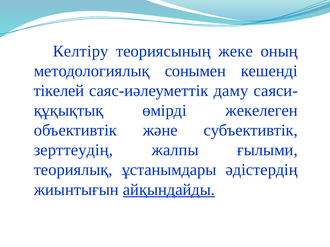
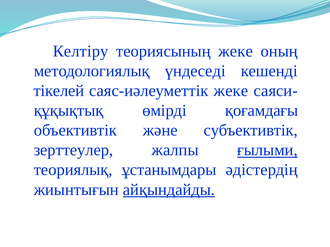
сонымен: сонымен -> үндеседі (195, 71)
саяс-иәлеуметтік даму: даму -> жеке (231, 91)
жекелеген: жекелеген -> қоғамдағы (262, 111)
зерттеудің: зерттеудің -> зерттеулер (73, 150)
ғылыми underline: none -> present (267, 150)
